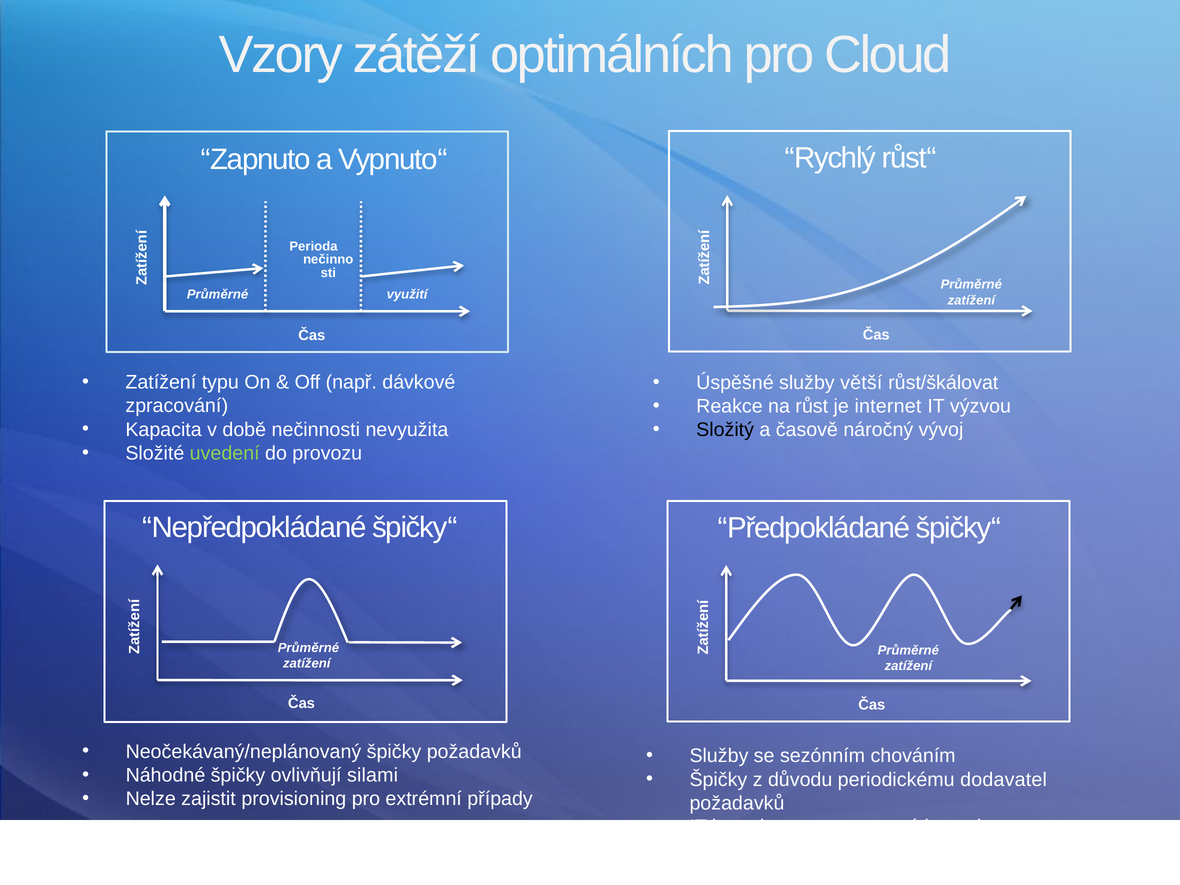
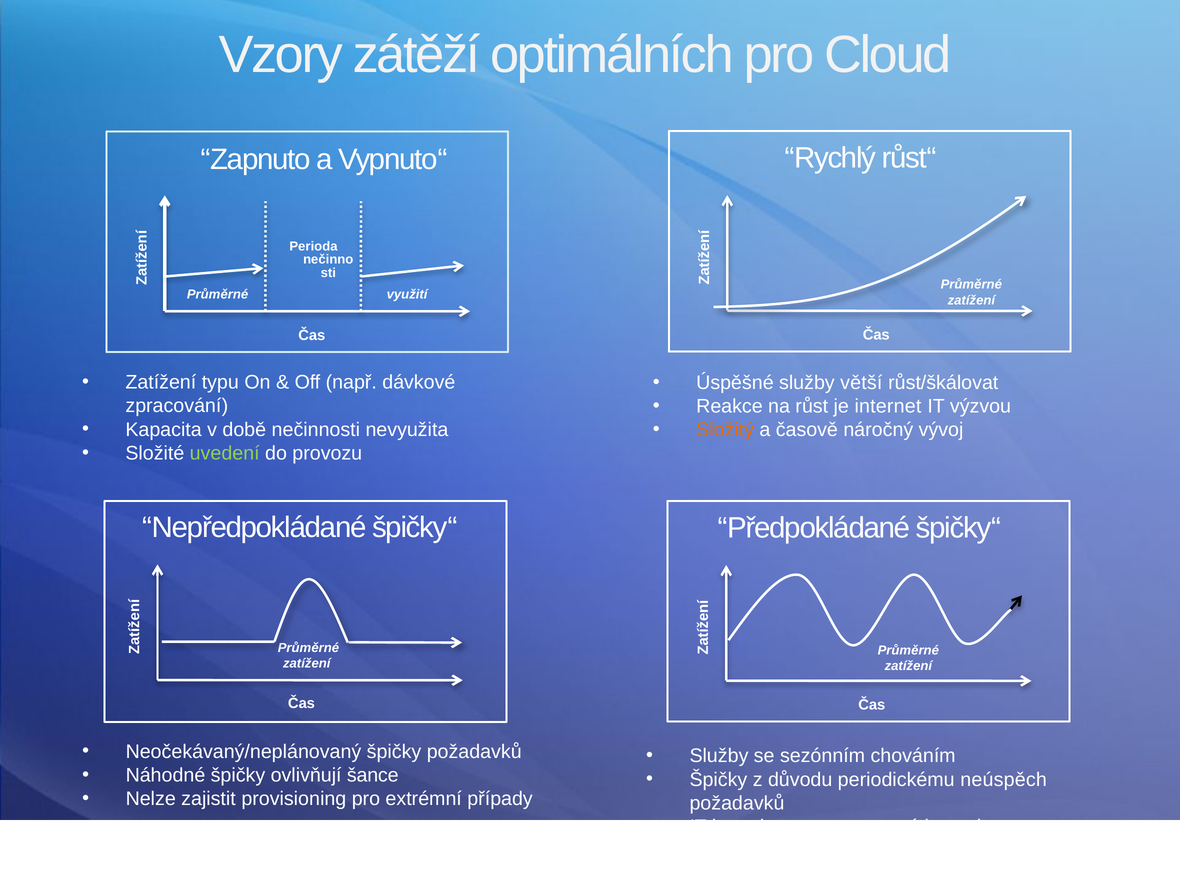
Složitý colour: black -> orange (725, 430)
silami: silami -> šance (373, 775)
dodavatel: dodavatel -> neúspěch (1004, 780)
